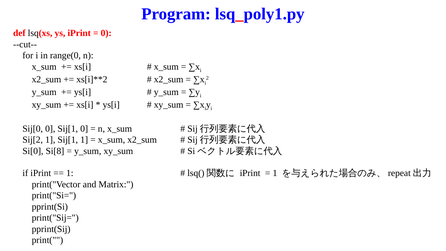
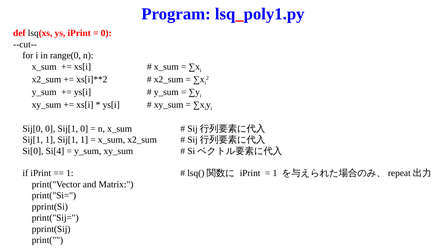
Sij[2: Sij[2 -> Sij[1 (33, 140)
Si[8: Si[8 -> Si[4 (55, 151)
